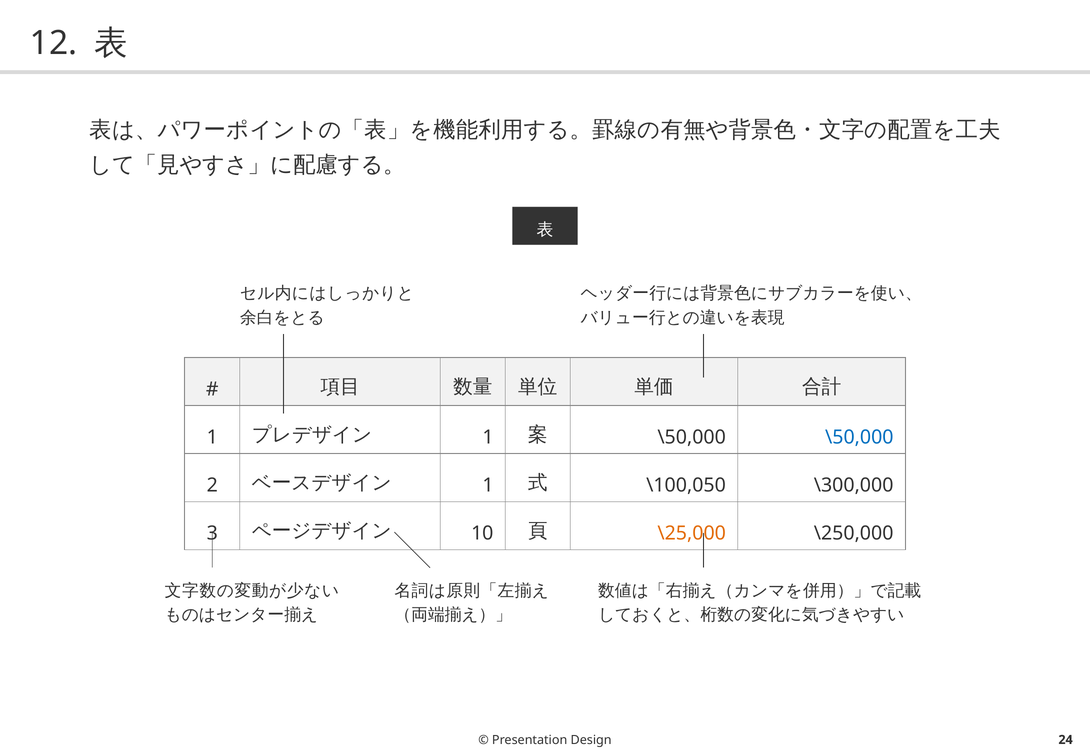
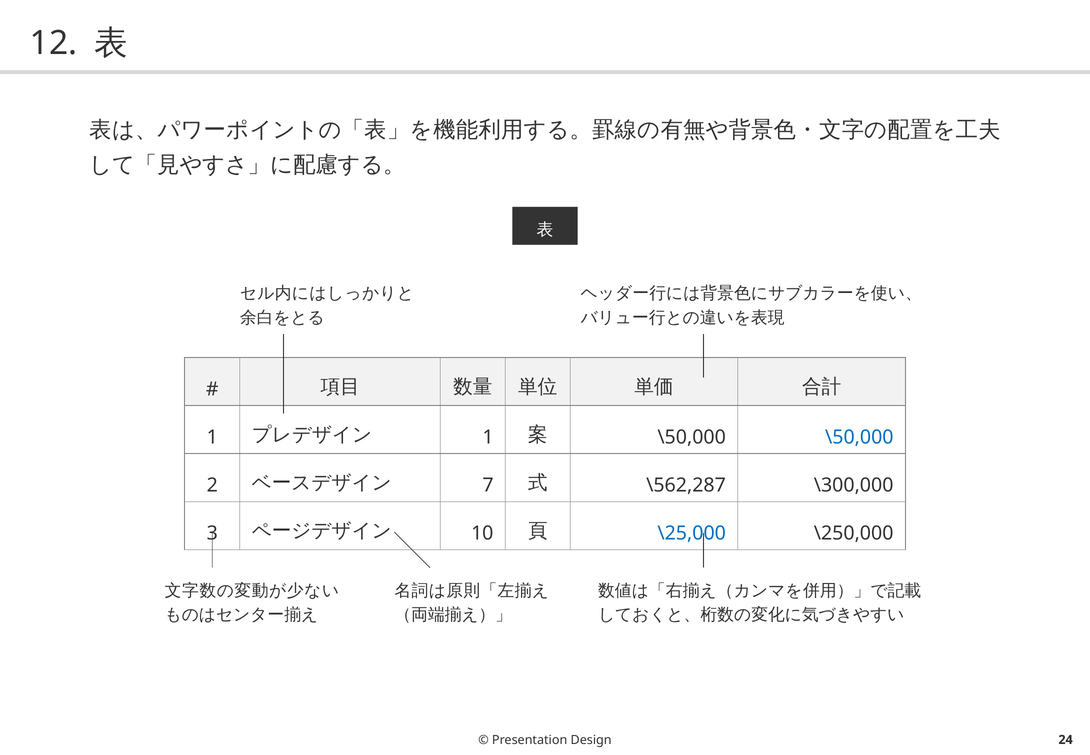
1: 1 -> 7 (488, 485)
\100,050: \100,050 -> \562,287 (686, 485)
\25,000 colour: orange -> blue (692, 533)
